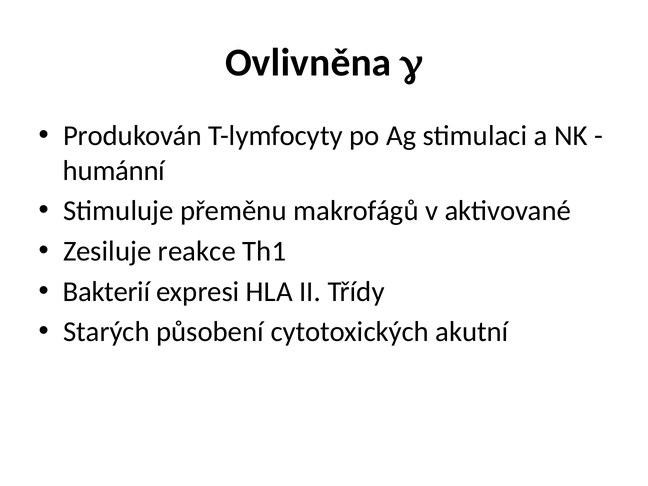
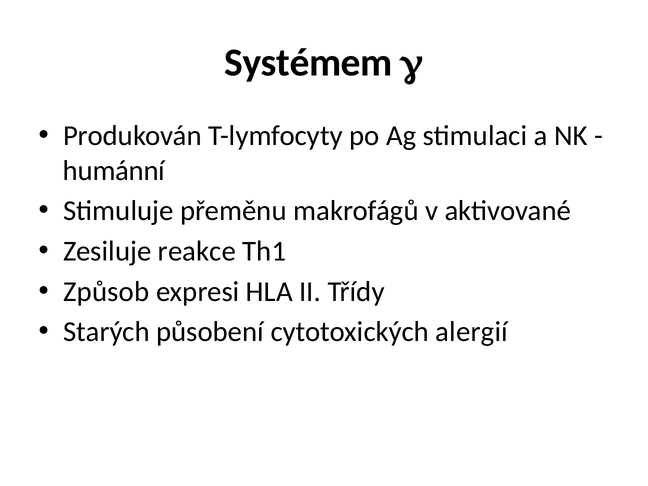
Ovlivněna: Ovlivněna -> Systémem (309, 63)
Bakterií: Bakterií -> Způsob (106, 292)
akutní: akutní -> alergií (472, 332)
